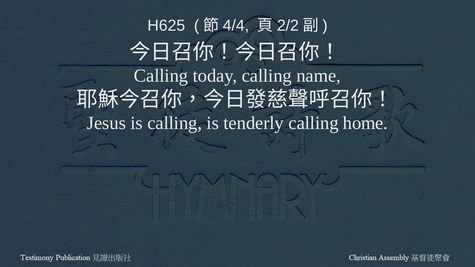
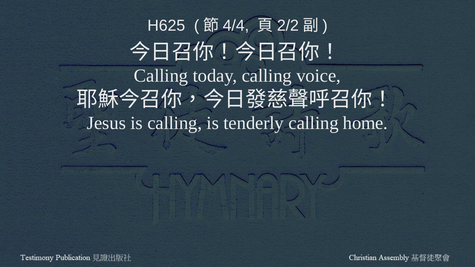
name: name -> voice (319, 76)
